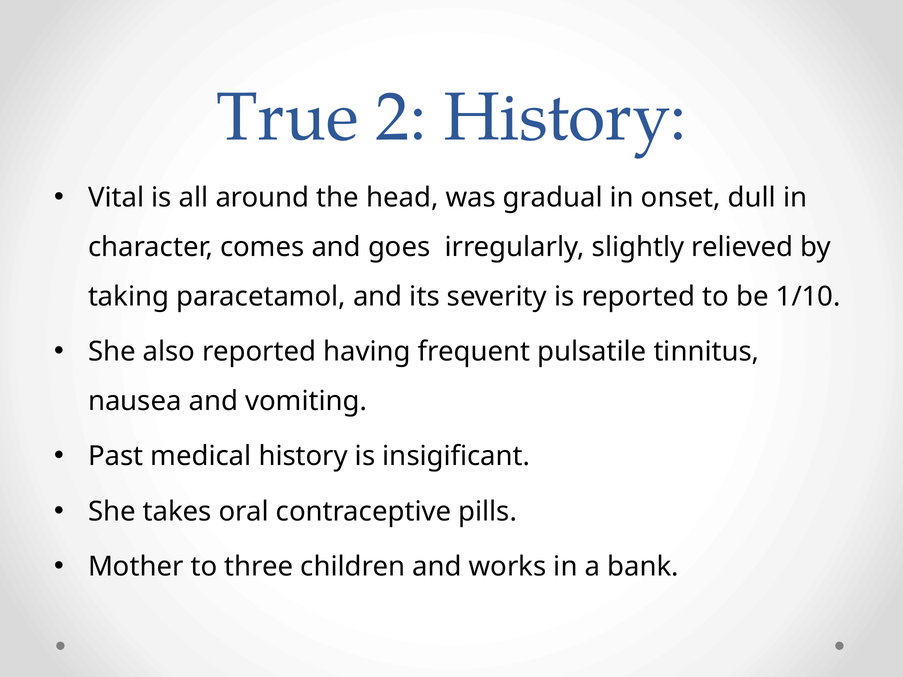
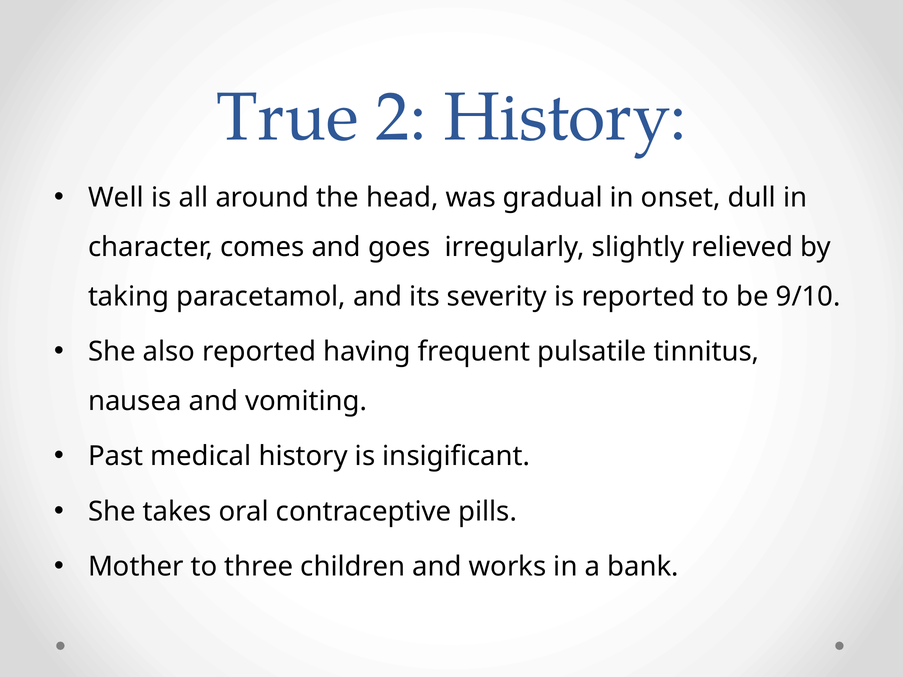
Vital: Vital -> Well (116, 198)
1/10: 1/10 -> 9/10 (808, 297)
